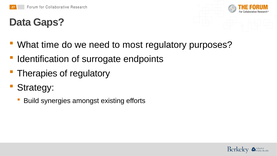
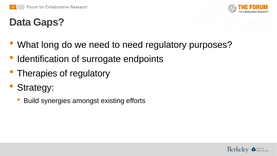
time: time -> long (50, 45)
to most: most -> need (133, 45)
